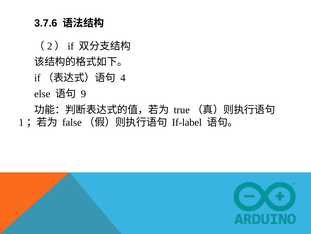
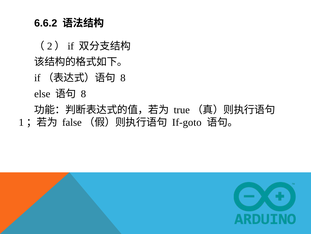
3.7.6: 3.7.6 -> 6.6.2 (46, 23)
4: 4 -> 8 (123, 78)
9: 9 -> 8 (83, 94)
If-label: If-label -> If-goto (187, 122)
